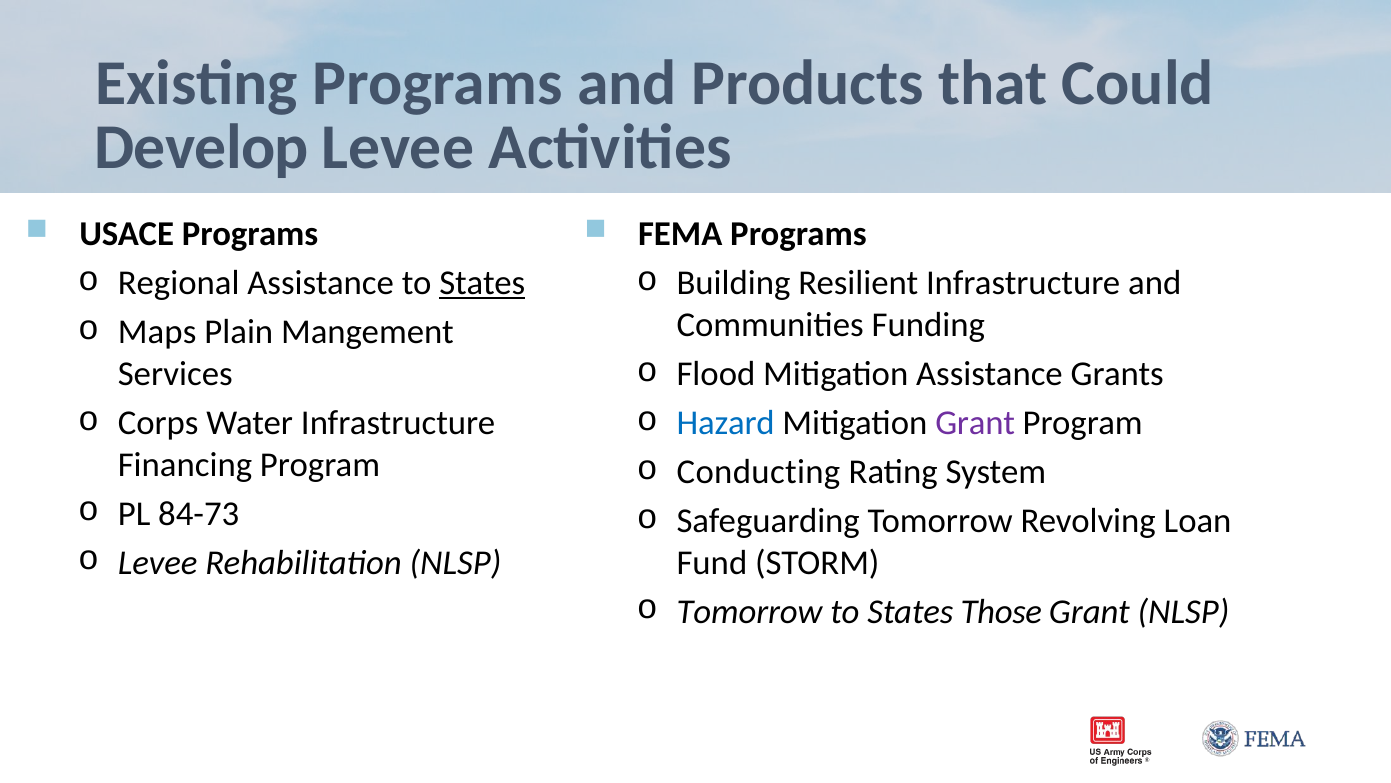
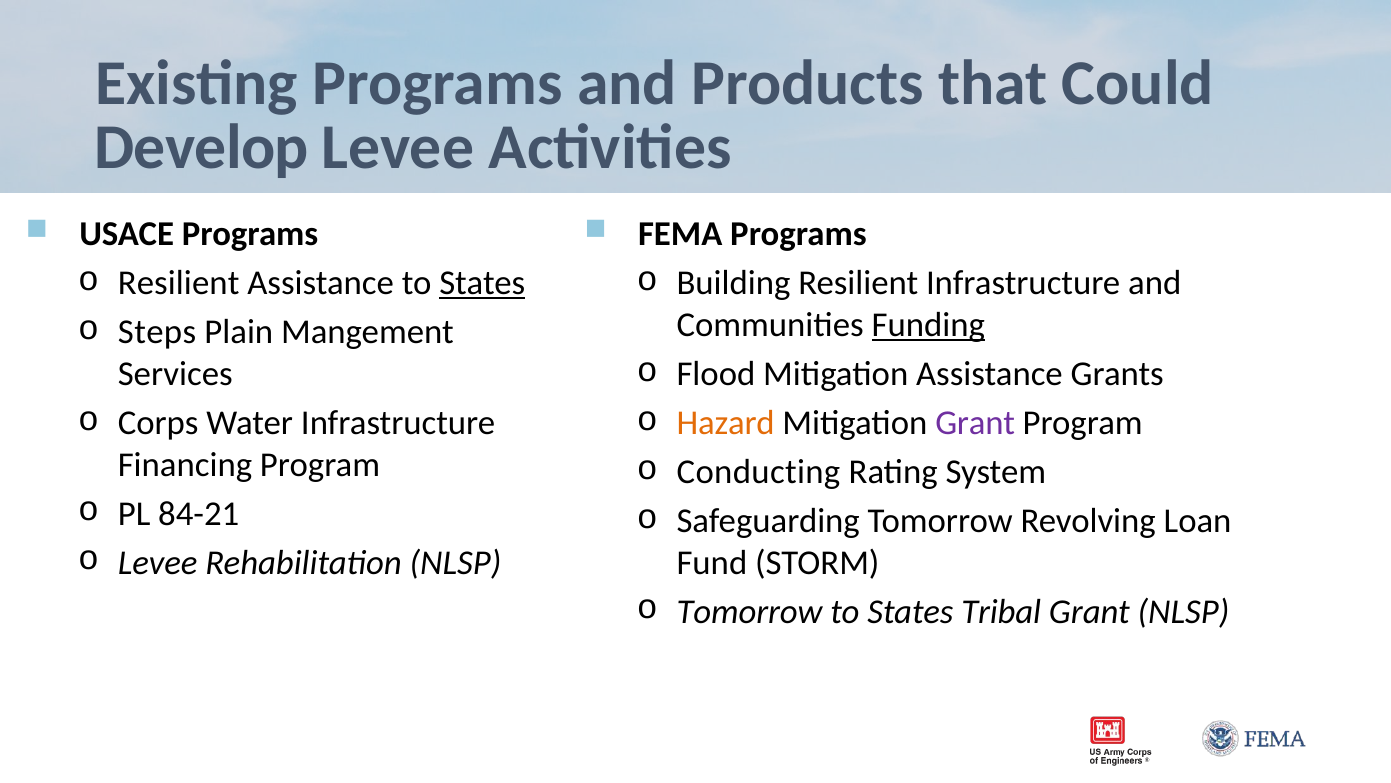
Regional: Regional -> Resilient (179, 283)
Funding underline: none -> present (928, 325)
Maps: Maps -> Steps (157, 332)
Hazard colour: blue -> orange (726, 423)
84-73: 84-73 -> 84-21 (199, 514)
Those: Those -> Tribal (1001, 611)
